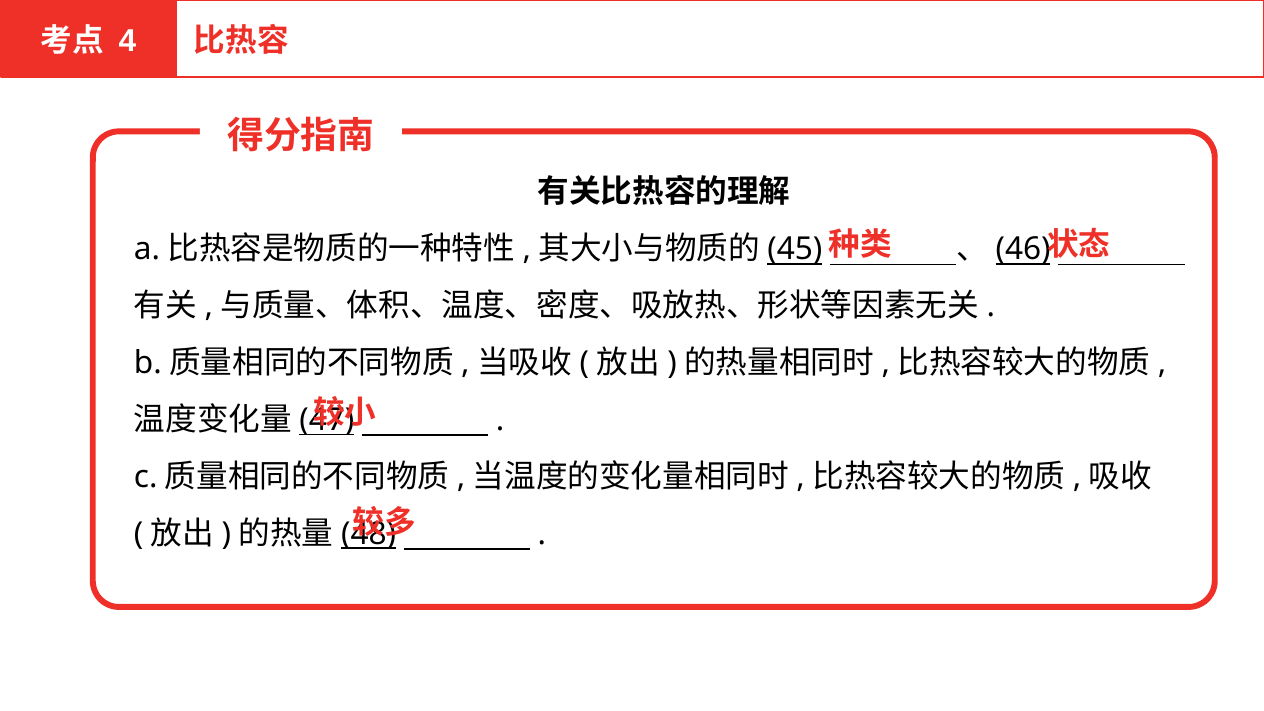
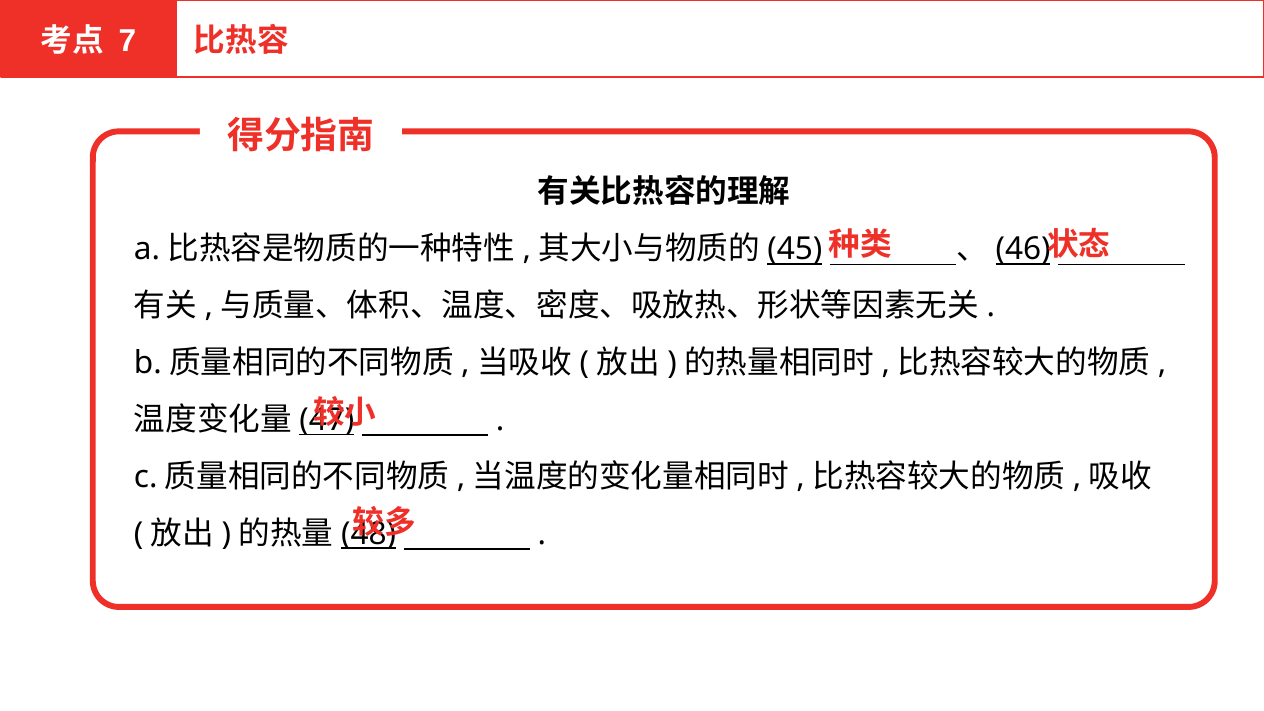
4: 4 -> 7 (127, 41)
